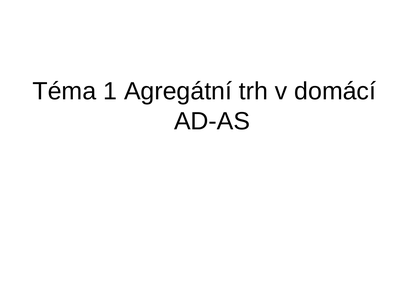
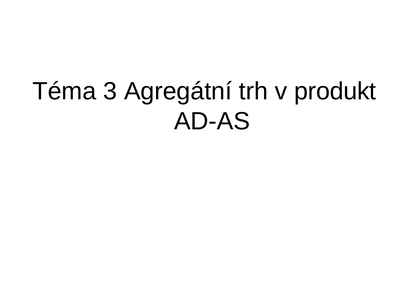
1: 1 -> 3 (110, 91)
domácí: domácí -> produkt (335, 91)
